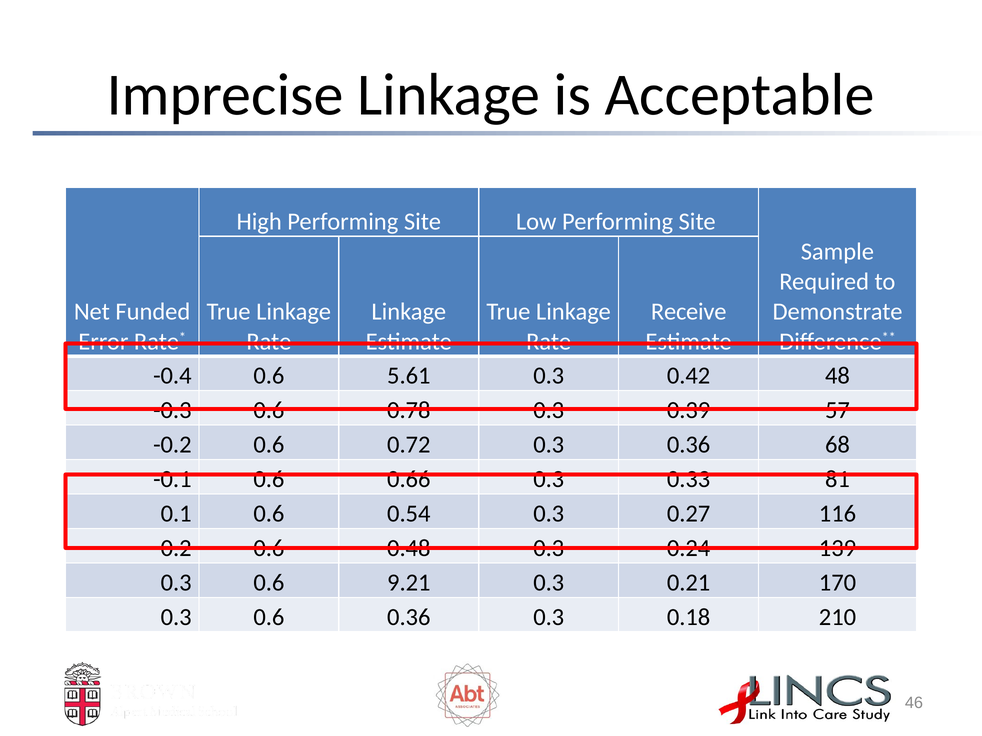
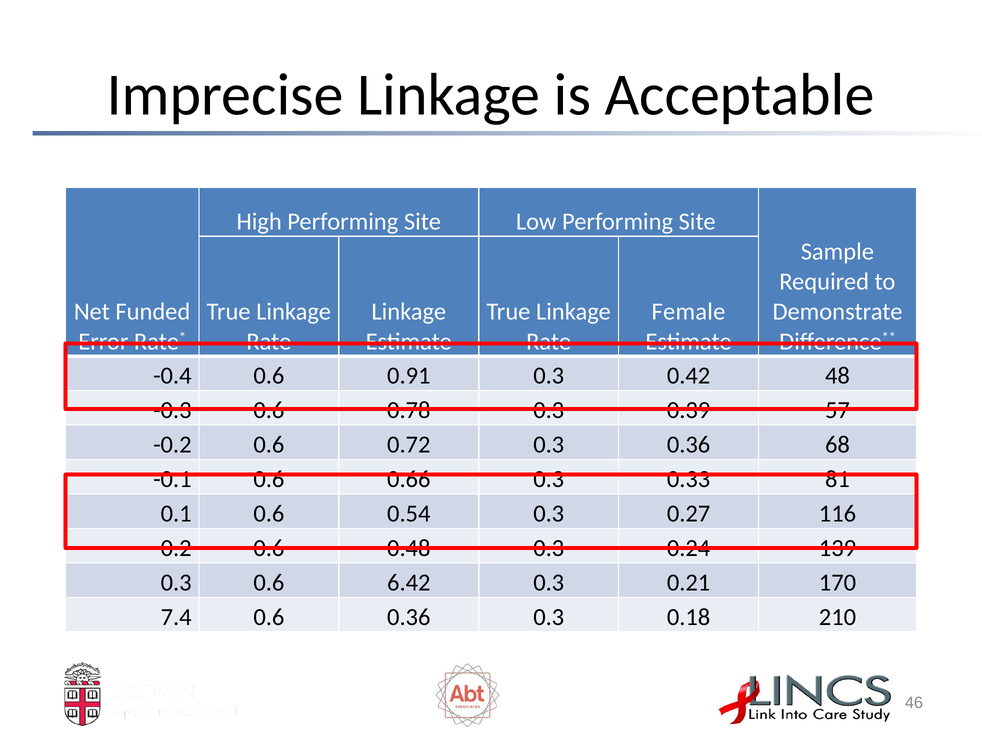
Receive: Receive -> Female (688, 312)
5.61: 5.61 -> 0.91 (409, 376)
9.21: 9.21 -> 6.42 (409, 583)
0.3: 0.3 -> 7.4 (176, 618)
